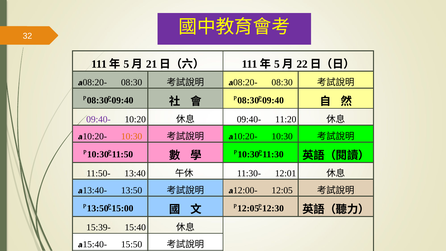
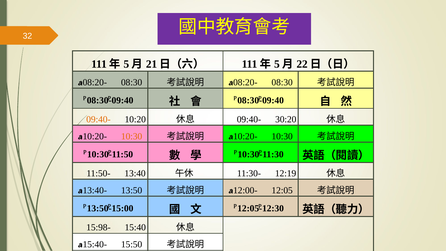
09:40- colour: purple -> orange (98, 119)
11:20: 11:20 -> 30:20 (286, 119)
12:01: 12:01 -> 12:19 (286, 173)
15:39-: 15:39- -> 15:98- (98, 227)
